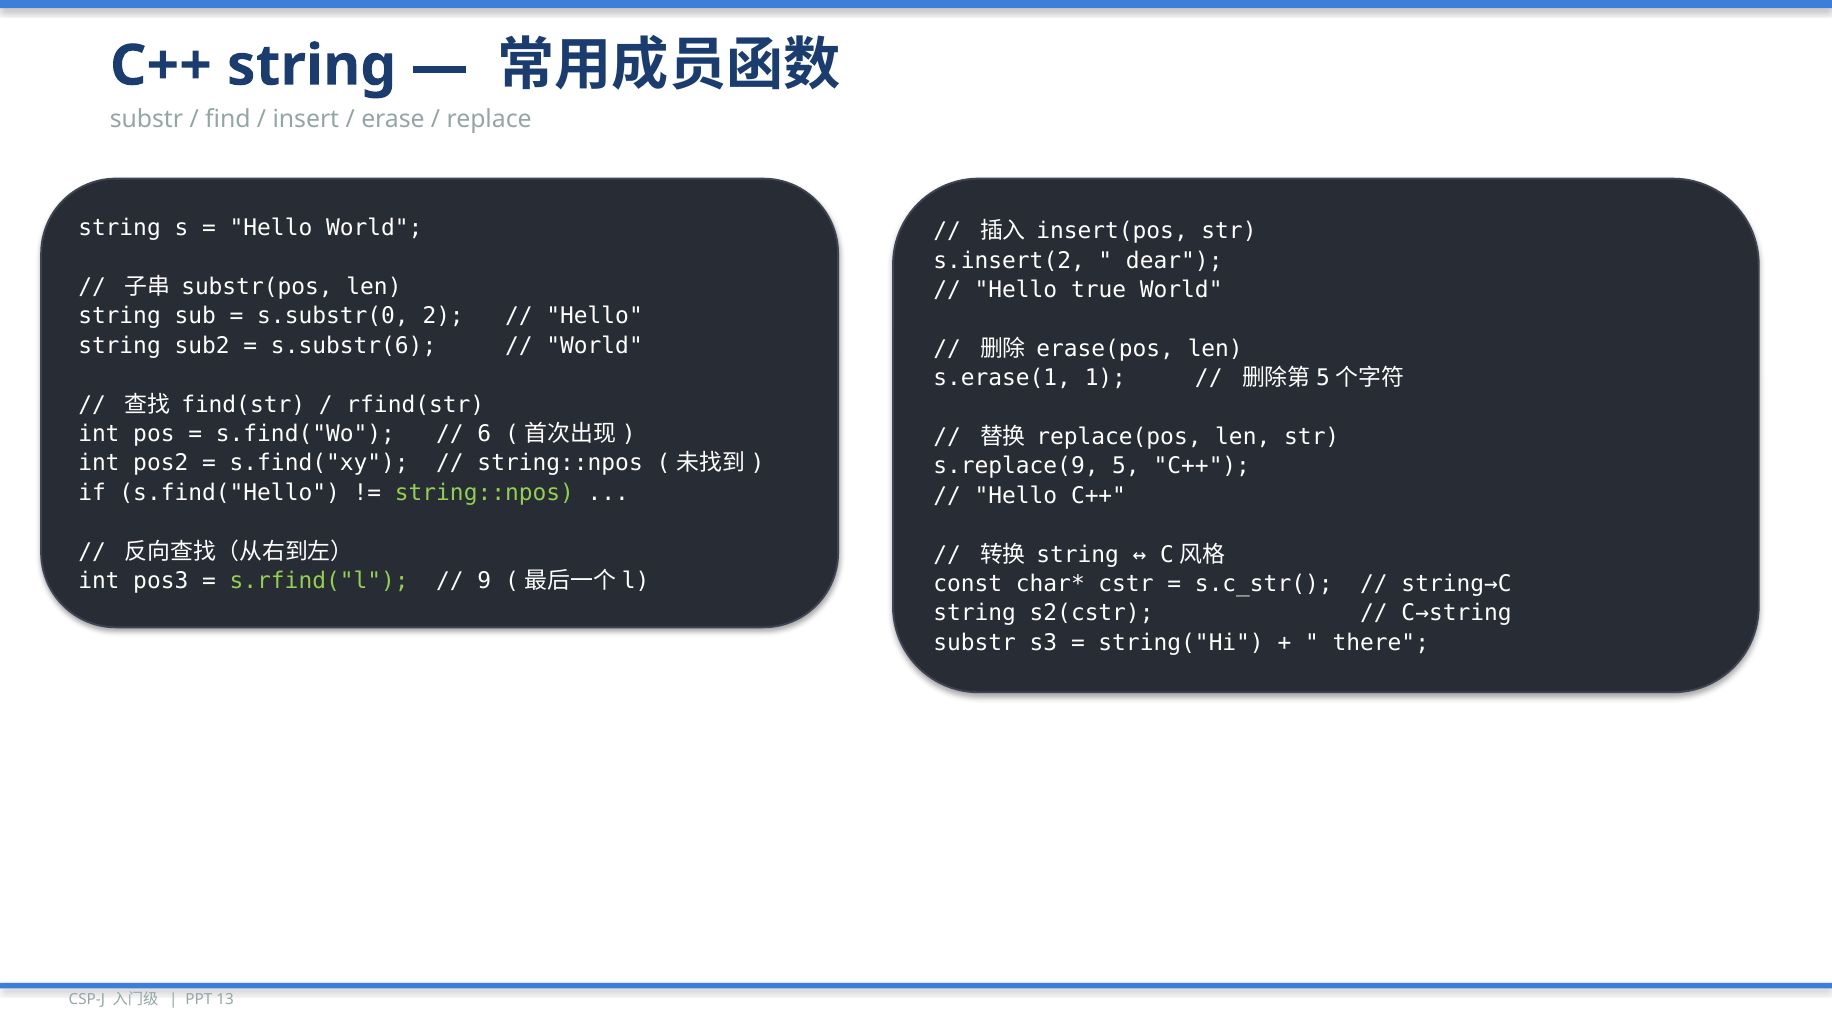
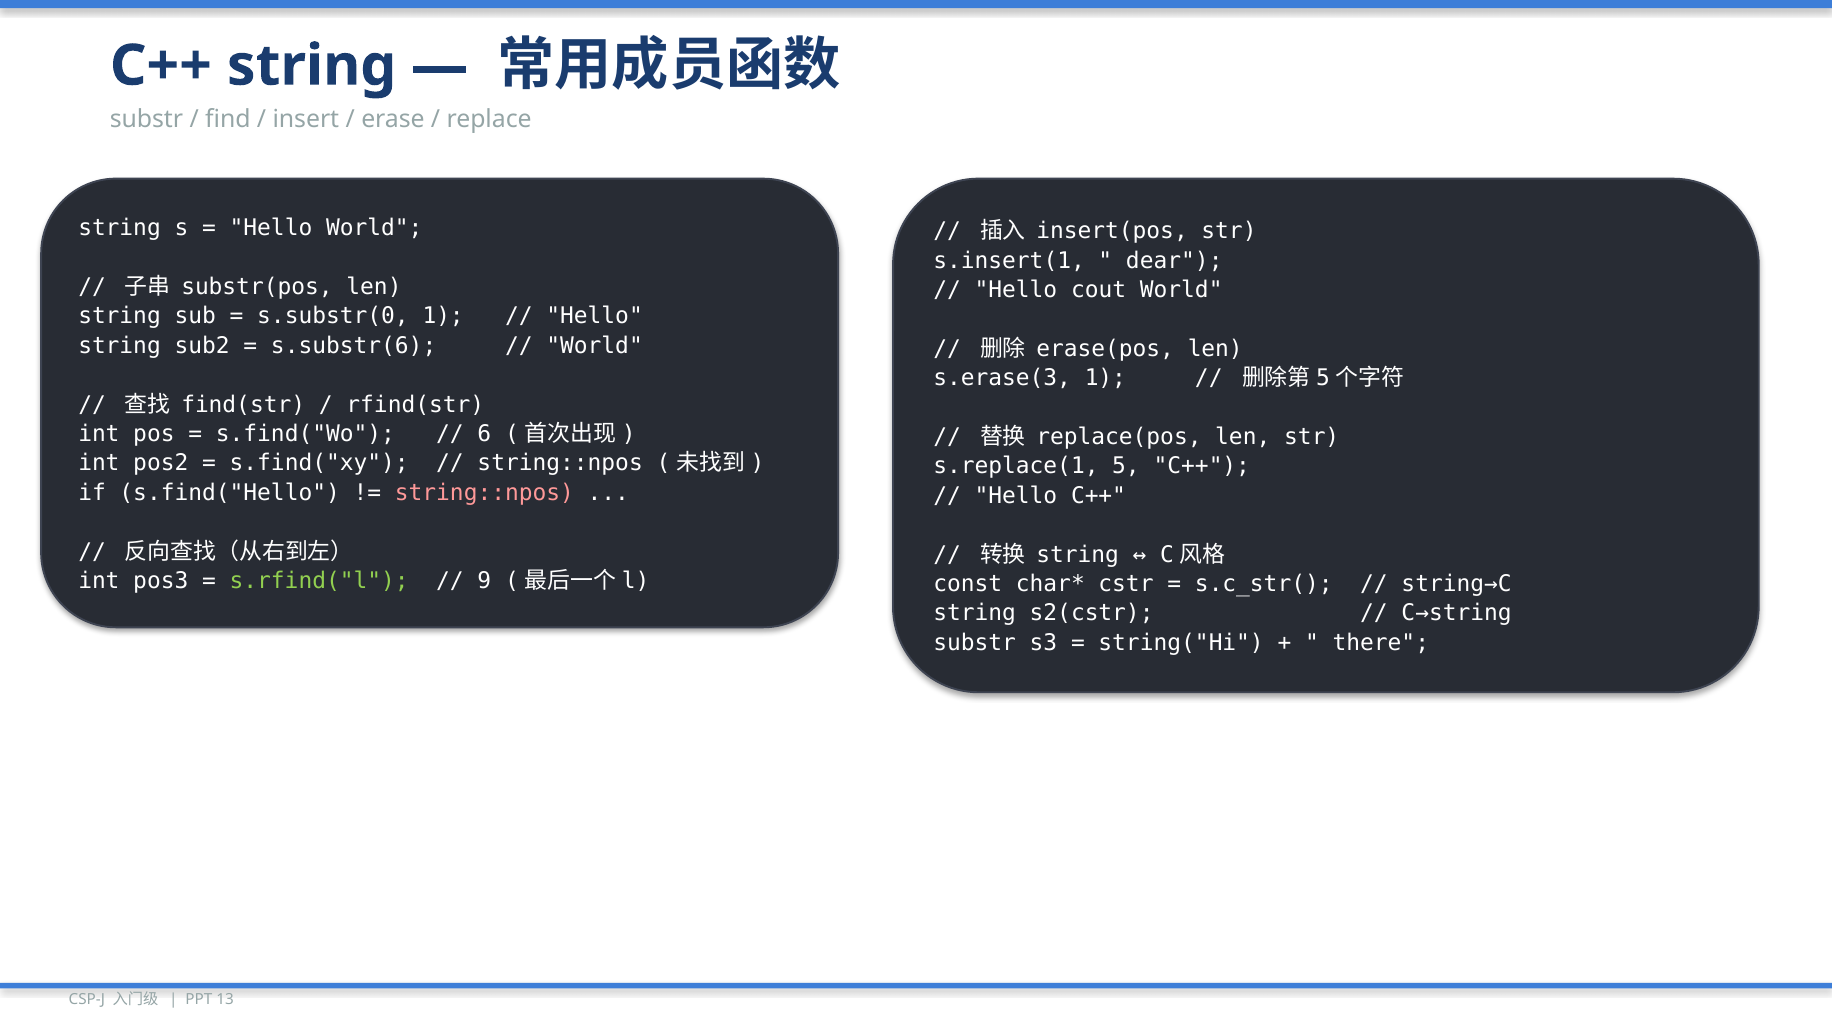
s.insert(2: s.insert(2 -> s.insert(1 (1009, 261)
true: true -> cout (1099, 290)
s.substr(0 2: 2 -> 1 (443, 316)
s.erase(1: s.erase(1 -> s.erase(3 (1002, 378)
s.replace(9: s.replace(9 -> s.replace(1 (1016, 466)
string::npos colour: light green -> pink (484, 492)
